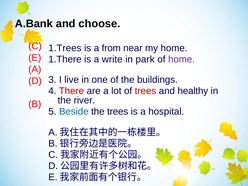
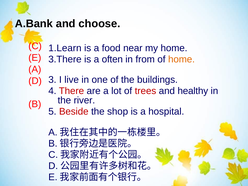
1.Trees: 1.Trees -> 1.Learn (65, 48)
from: from -> food (111, 48)
1.There: 1.There -> 3.There (65, 59)
write: write -> often (112, 59)
park: park -> from (145, 59)
home colour: purple -> orange (181, 59)
Beside colour: blue -> red (74, 111)
the trees: trees -> shop (118, 111)
